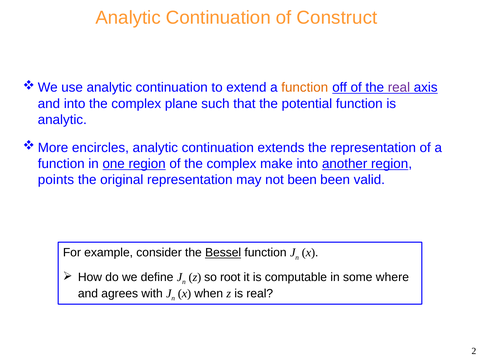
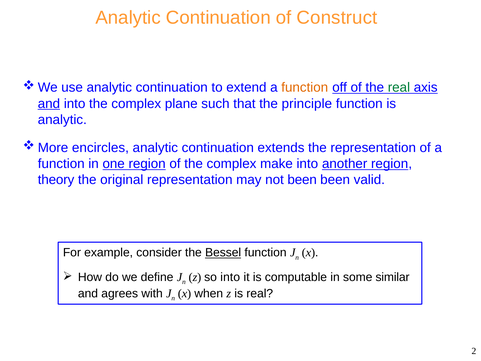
real colour: purple -> green (399, 87)
and underline: none -> present (49, 104)
potential: potential -> principle (307, 104)
points: points -> theory (56, 180)
so root: root -> into (230, 277)
where: where -> similar (393, 277)
